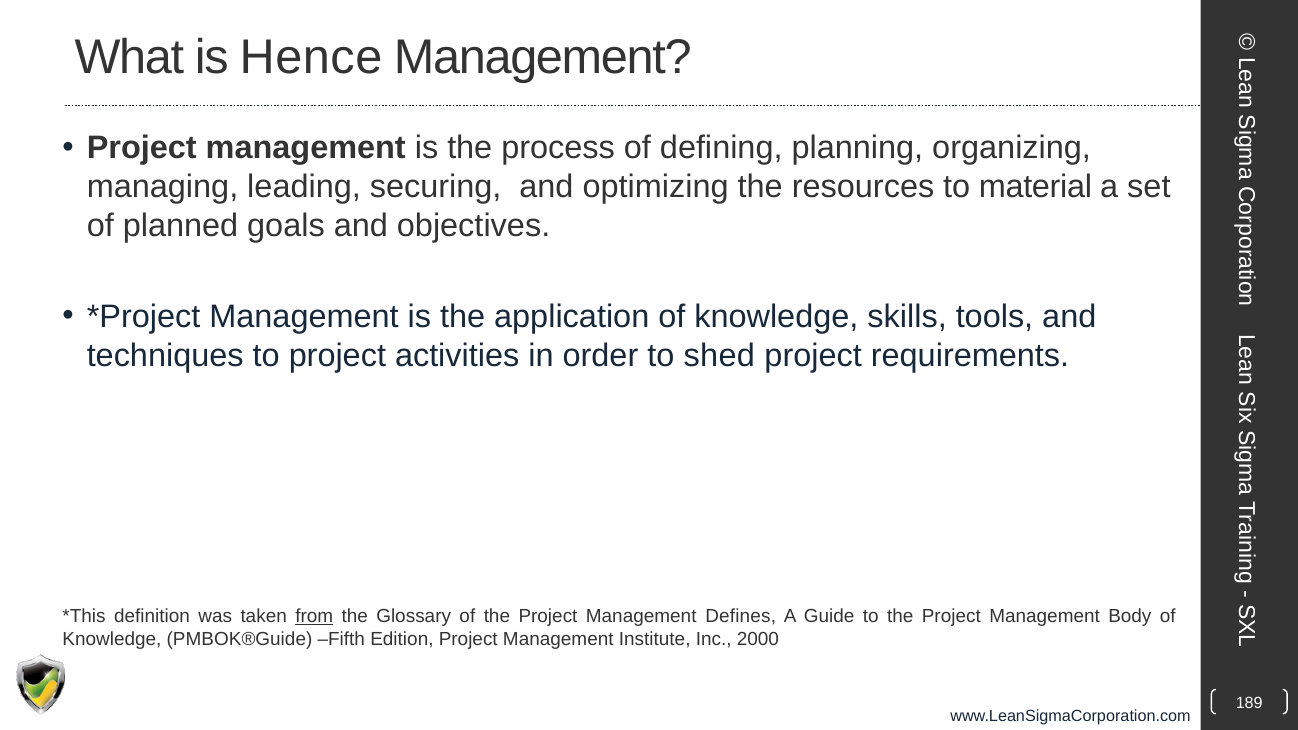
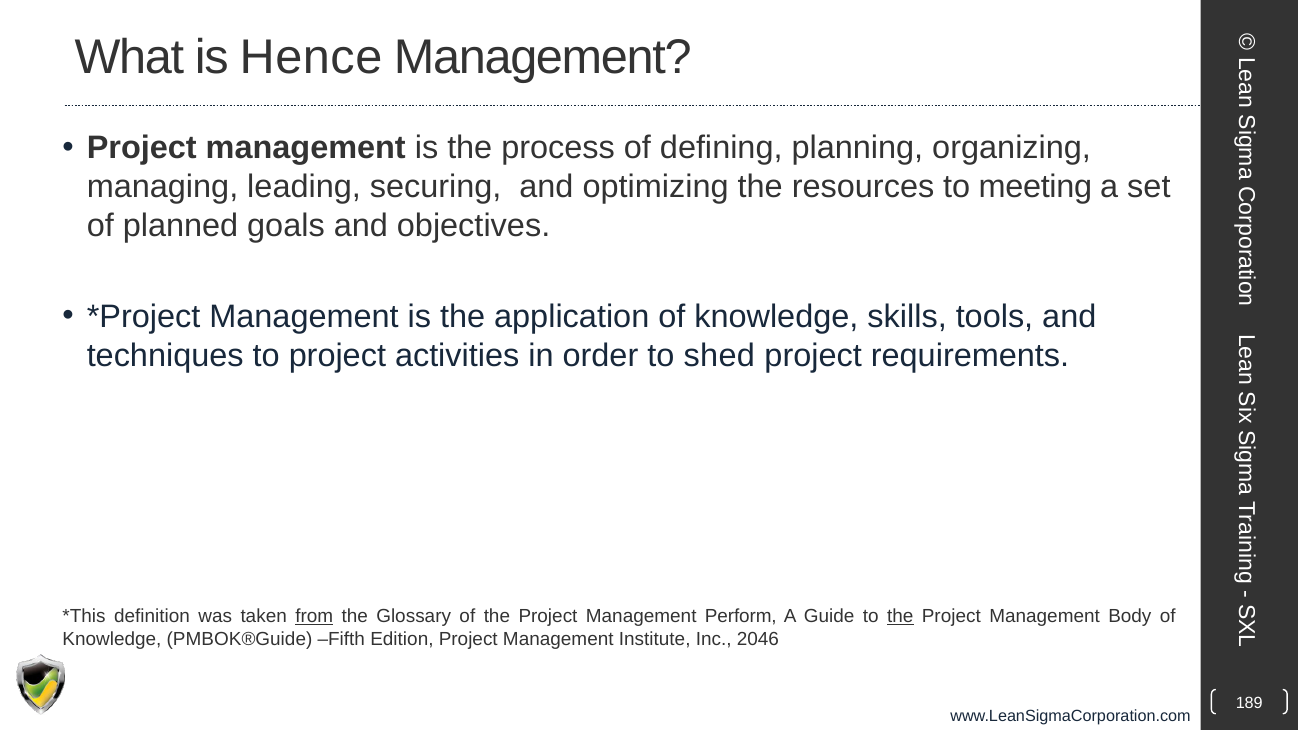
material: material -> meeting (1035, 187)
Defines: Defines -> Perform (741, 617)
the underline: none -> present (900, 617)
2000: 2000 -> 2046 (758, 640)
